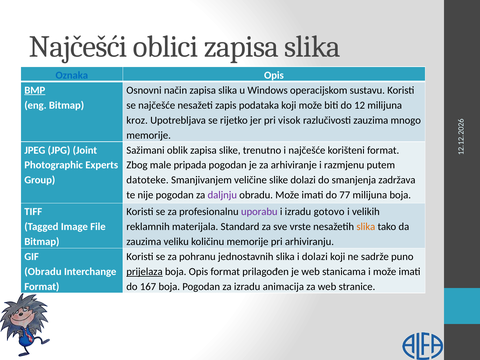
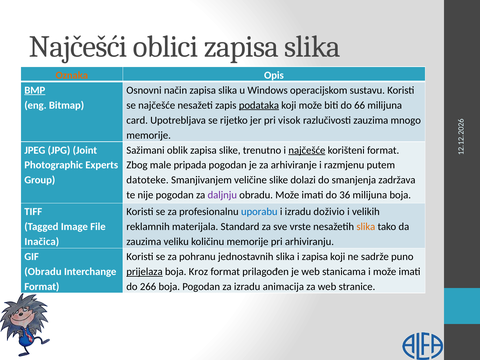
Oznaka colour: blue -> orange (72, 75)
podataka underline: none -> present (259, 105)
12: 12 -> 66 (360, 105)
kroz: kroz -> card (137, 120)
najčešće underline: none -> present (307, 150)
77: 77 -> 36 (345, 195)
uporabu colour: purple -> blue (259, 212)
gotovo: gotovo -> doživio (329, 212)
Bitmap: Bitmap -> Inačica (42, 242)
i dolazi: dolazi -> zapisa (315, 257)
boja Opis: Opis -> Kroz (198, 272)
167: 167 -> 266 (148, 287)
